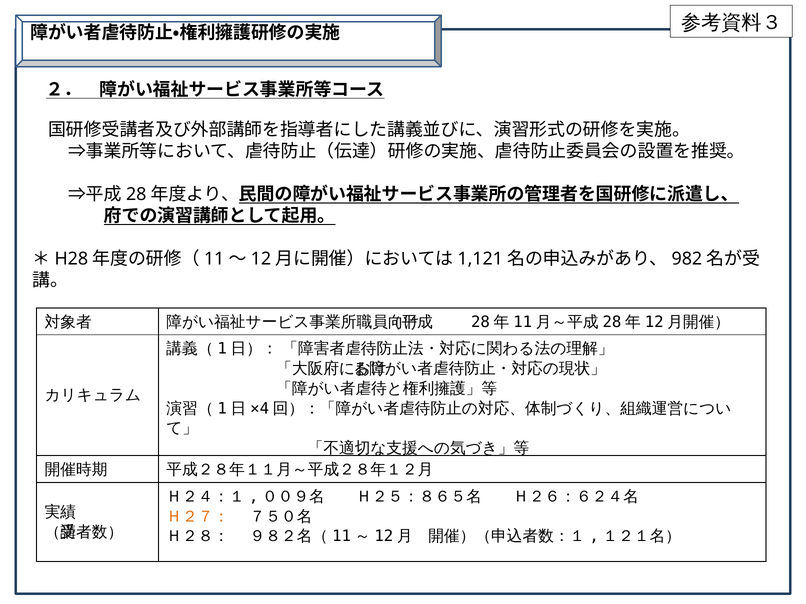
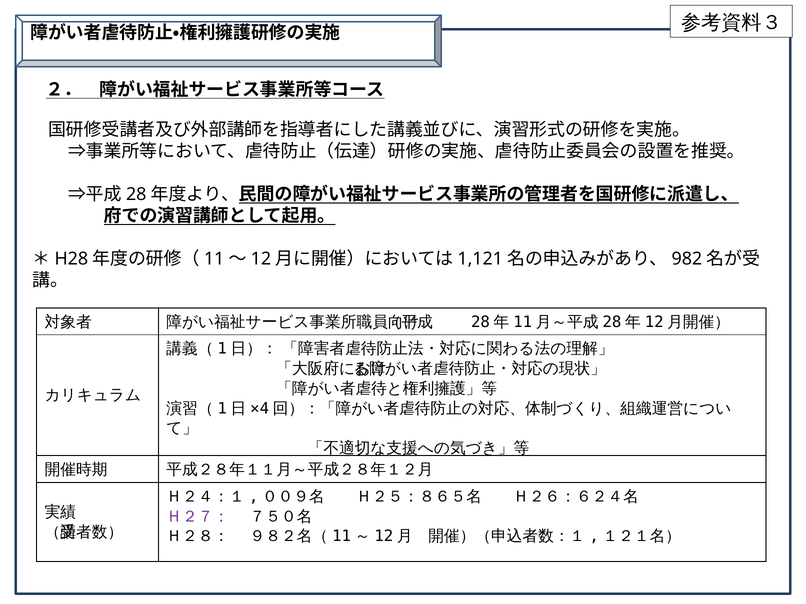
Ｈ２７： colour: orange -> purple (198, 517)
